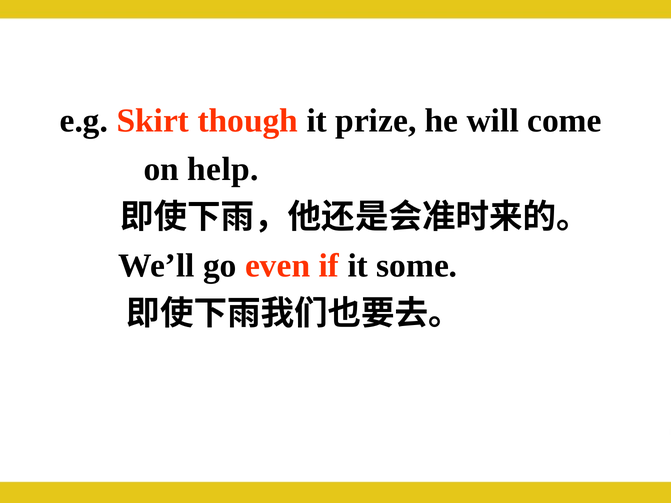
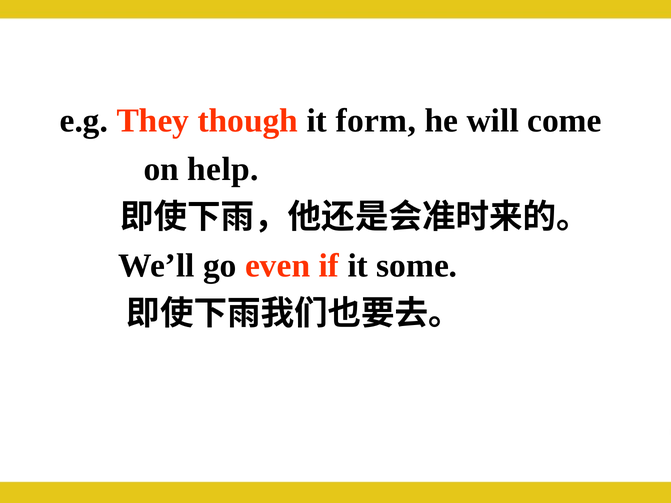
Skirt: Skirt -> They (153, 121)
prize: prize -> form (376, 121)
